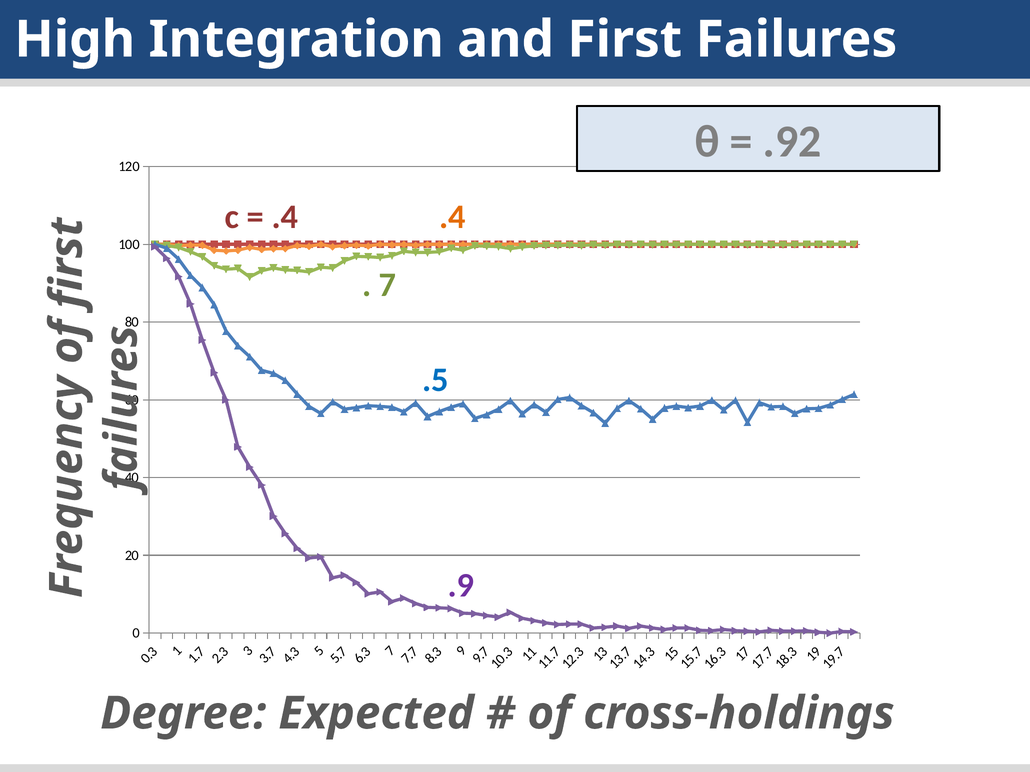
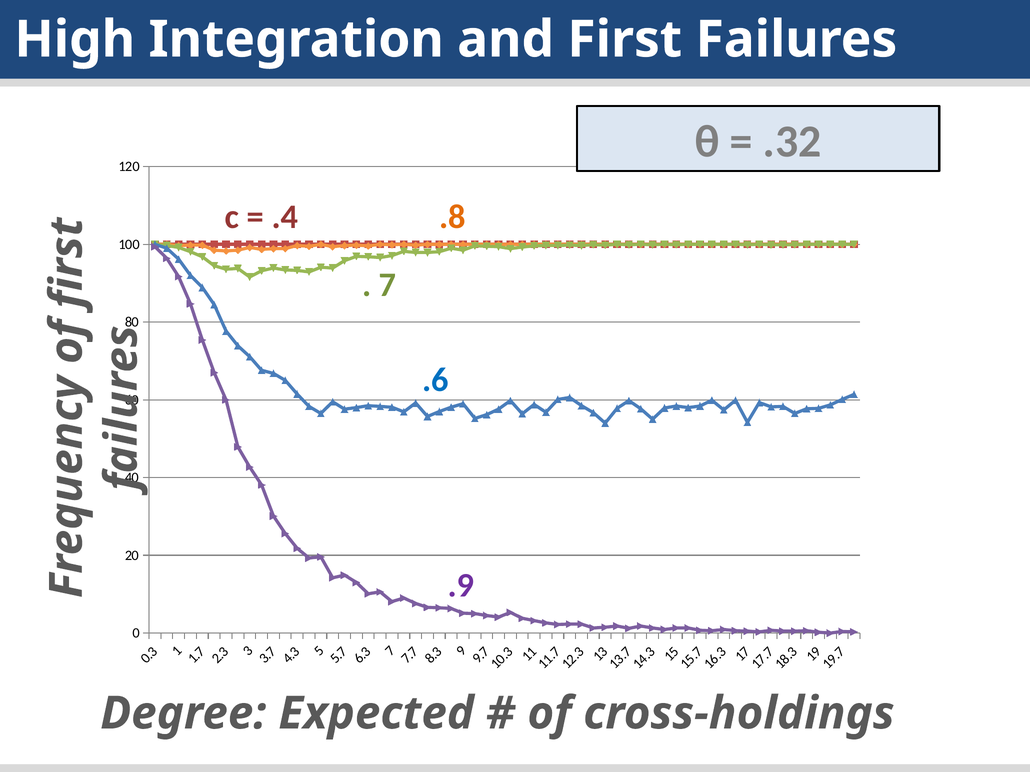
.92: .92 -> .32 (792, 142)
.4 .4: .4 -> .8 (453, 217)
.5: .5 -> .6 (435, 380)
